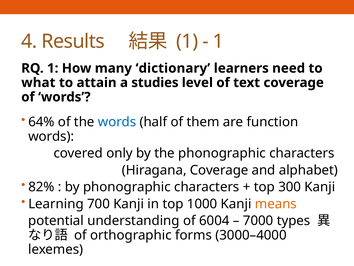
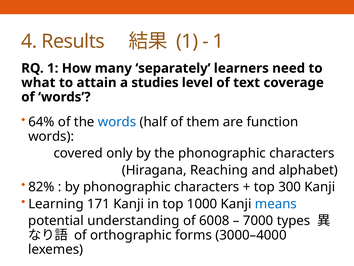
dictionary: dictionary -> separately (173, 68)
Hiragana Coverage: Coverage -> Reaching (219, 170)
700: 700 -> 171 (98, 204)
means colour: orange -> blue (276, 204)
6004: 6004 -> 6008 (214, 220)
